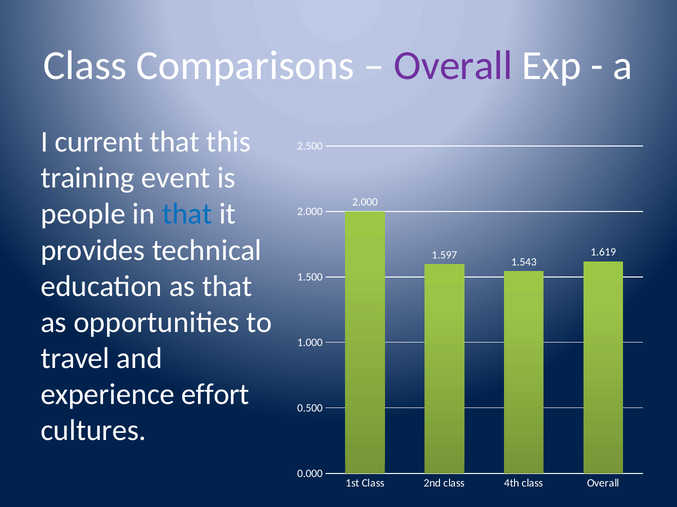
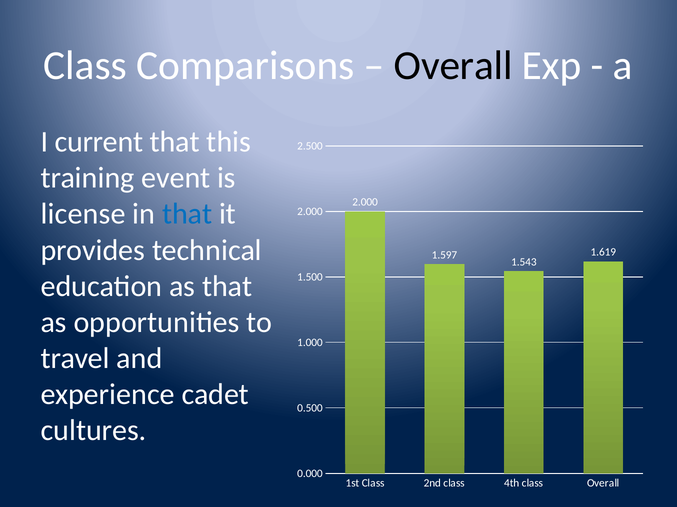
Overall colour: purple -> black (453, 66)
people: people -> license (83, 214)
effort: effort -> cadet (215, 395)
